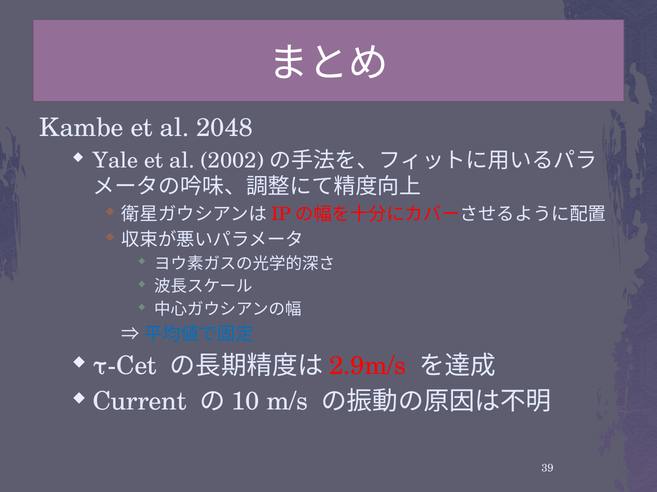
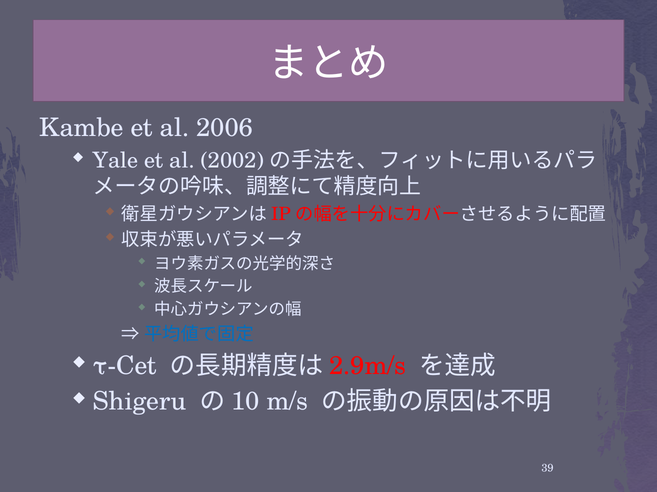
2048: 2048 -> 2006 (225, 128)
Current: Current -> Shigeru (140, 402)
